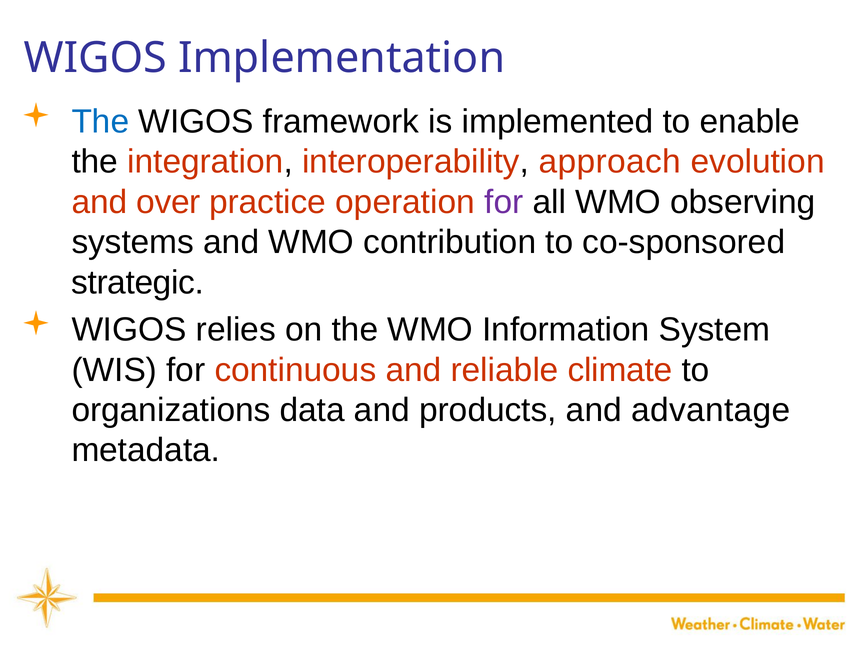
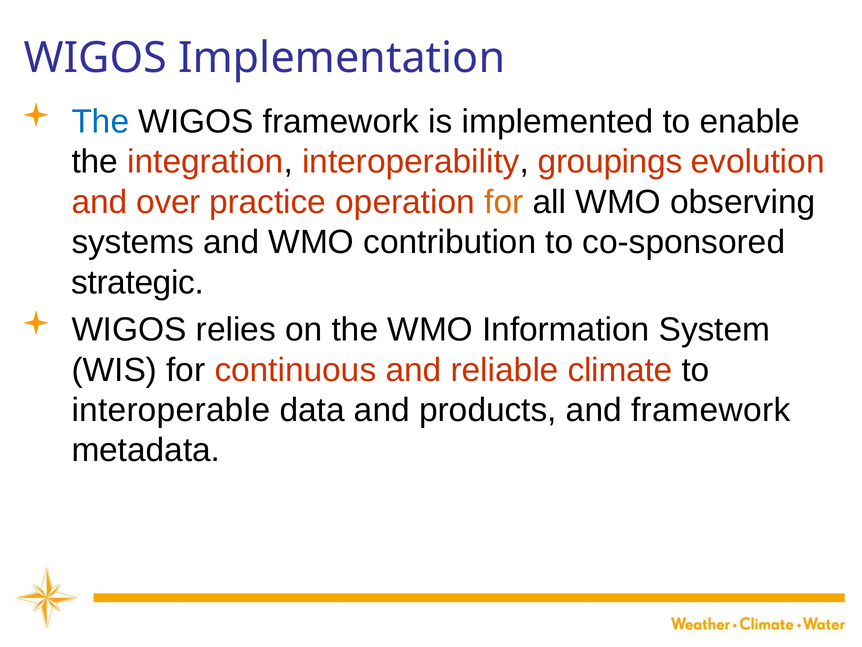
approach: approach -> groupings (610, 162)
for colour: purple -> orange (504, 202)
organizations: organizations -> interoperable (171, 410)
and advantage: advantage -> framework (711, 410)
